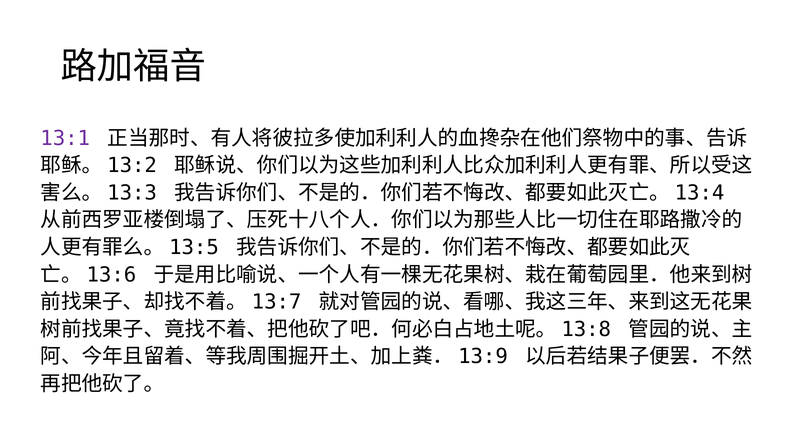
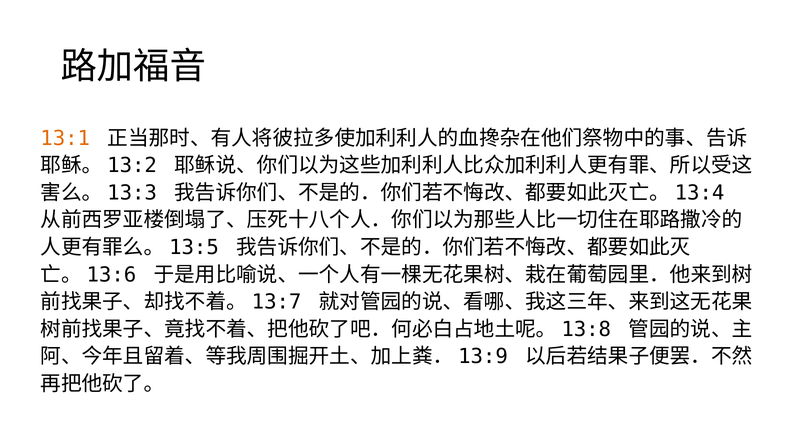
13:1 colour: purple -> orange (65, 138)
